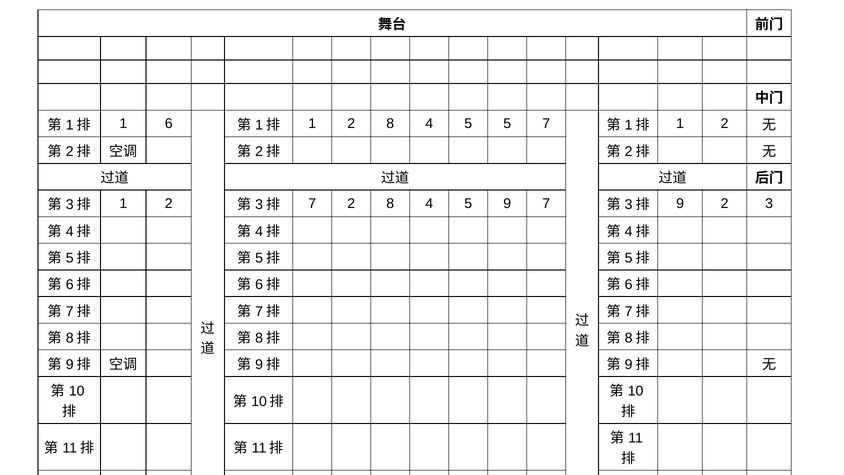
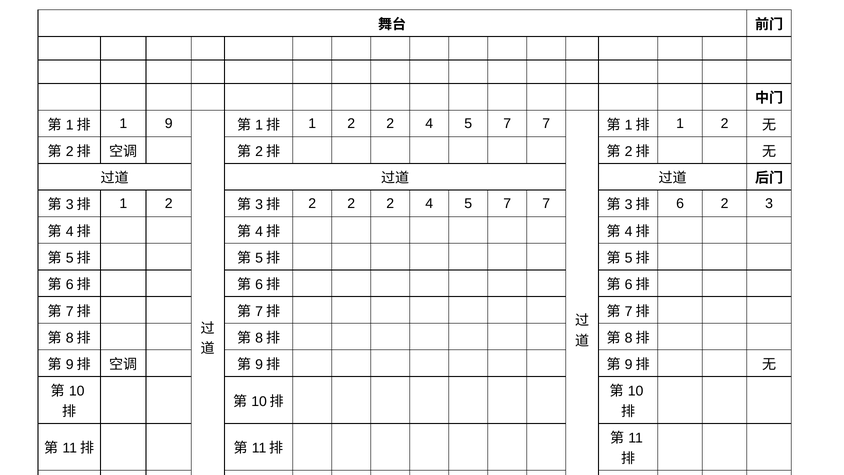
6: 6 -> 9 (169, 124)
1 2 8: 8 -> 2 (390, 124)
5: 5 -> 7 (507, 124)
7: 7 -> 2 (312, 203)
8: 8 -> 2 (390, 203)
9: 9 -> 7 (507, 203)
9: 9 -> 6 (680, 203)
